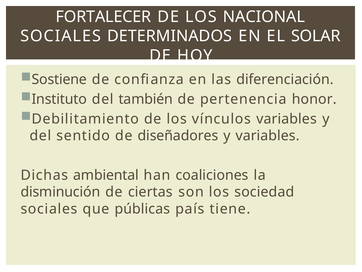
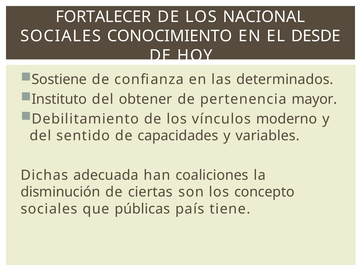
DETERMINADOS: DETERMINADOS -> CONOCIMIENTO (170, 36)
SOLAR: SOLAR -> DESDE (316, 36)
diferenciación: diferenciación -> determinados (285, 79)
también: también -> obtener (146, 99)
honor: honor -> mayor (314, 99)
vínculos variables: variables -> moderno (287, 119)
diseñadores: diseñadores -> capacidades (178, 135)
ambiental: ambiental -> adecuada (106, 175)
sociedad: sociedad -> concepto (264, 192)
